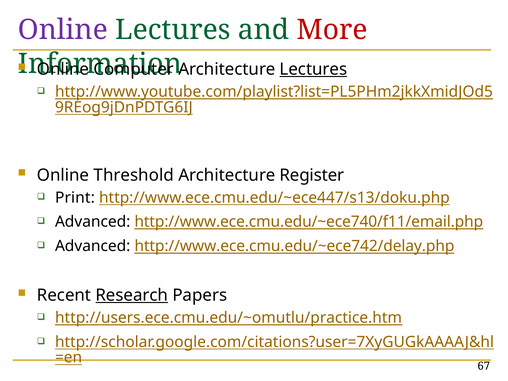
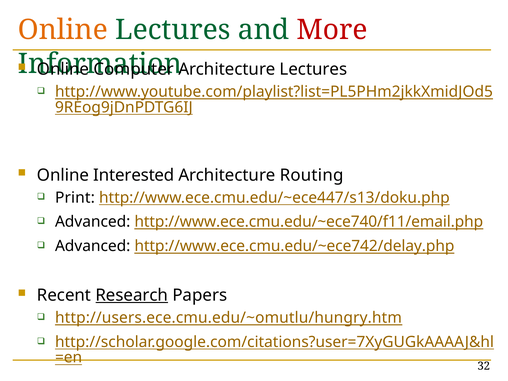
Online colour: purple -> orange (63, 30)
Lectures underline: present -> none (313, 69)
Threshold: Threshold -> Interested (134, 175)
Register: Register -> Routing (312, 175)
http://users.ece.cmu.edu/~omutlu/practice.htm: http://users.ece.cmu.edu/~omutlu/practice.htm -> http://users.ece.cmu.edu/~omutlu/hungry.htm (228, 318)
67: 67 -> 32 (484, 366)
